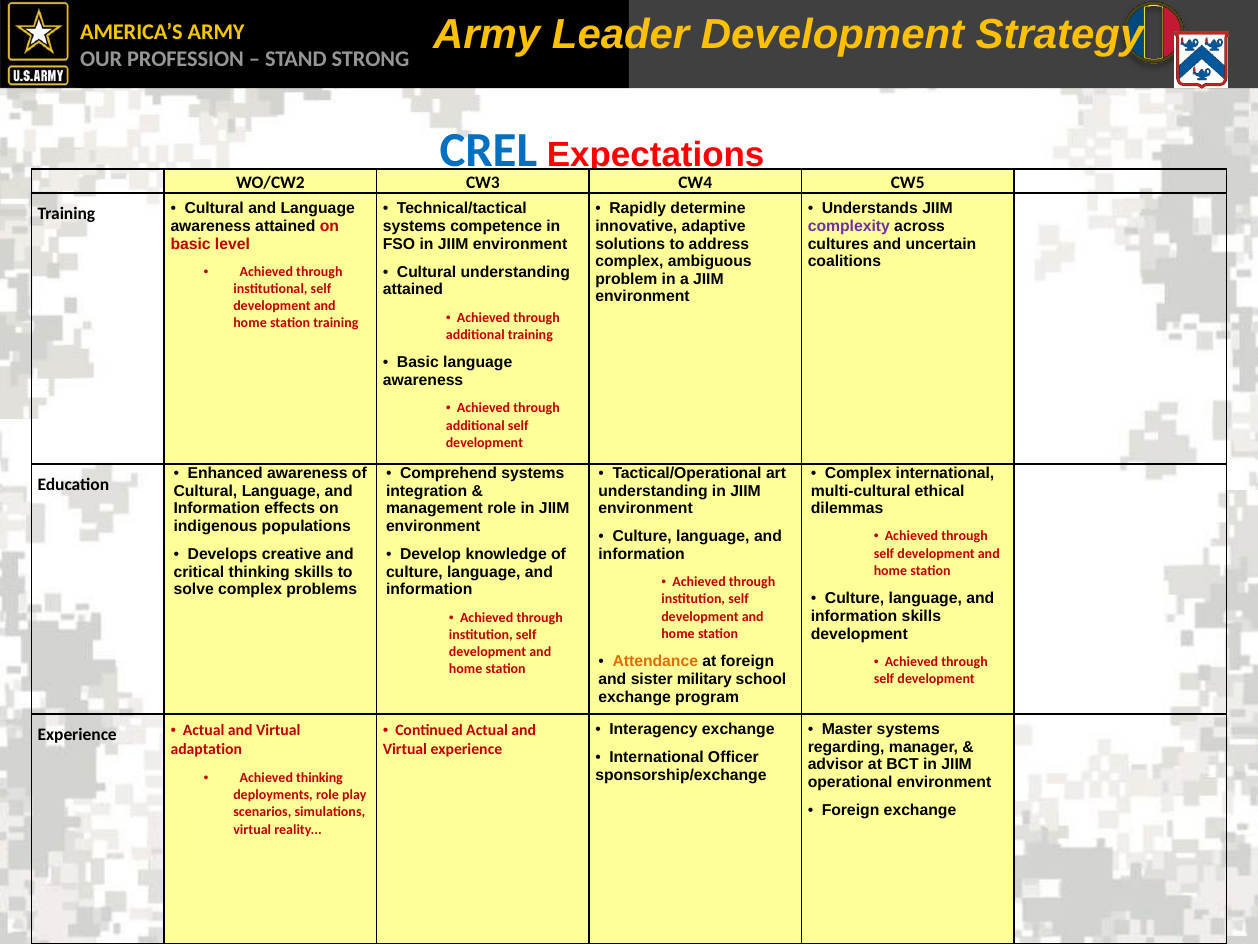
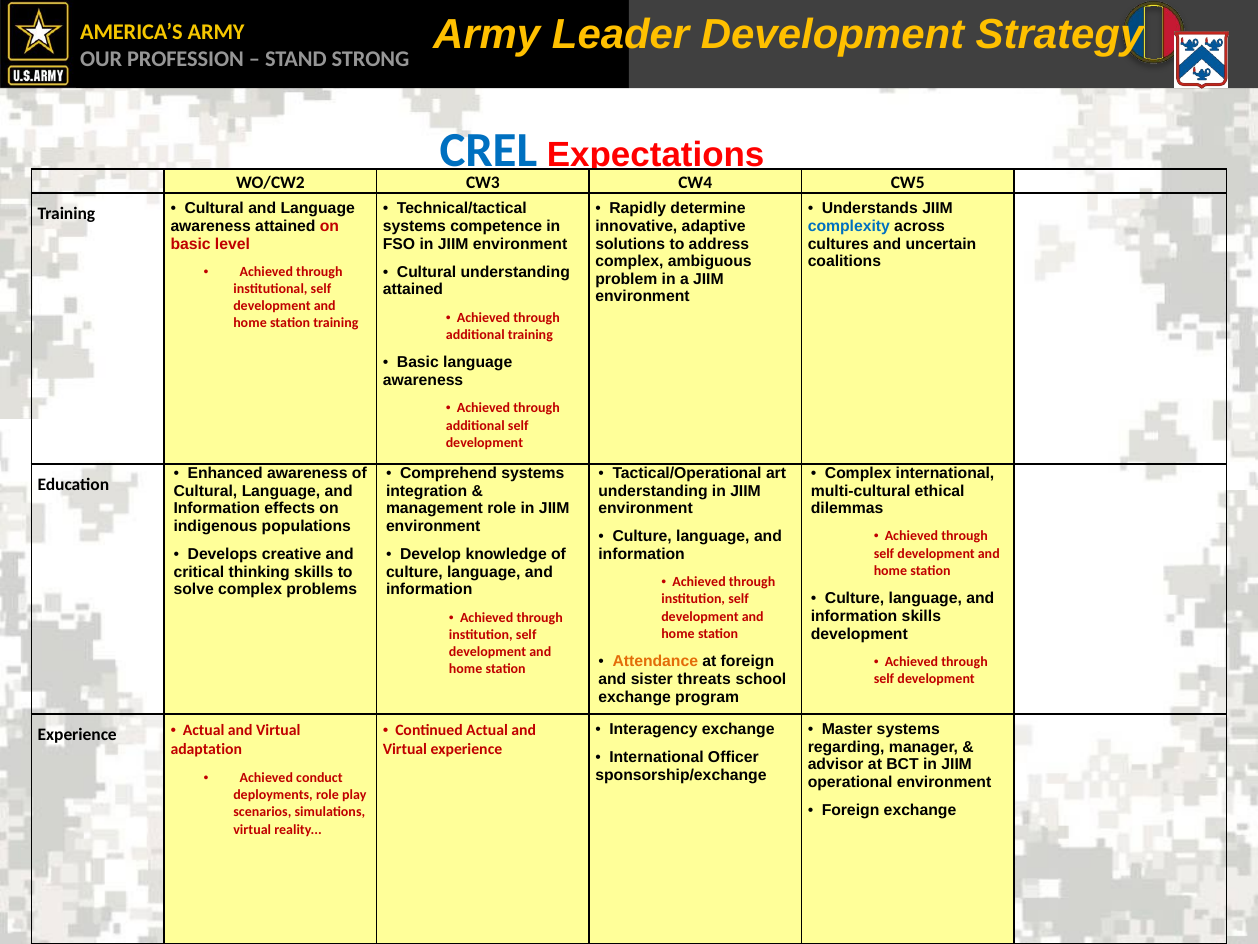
complexity colour: purple -> blue (849, 226)
military: military -> threats (704, 679)
Achieved thinking: thinking -> conduct (319, 778)
